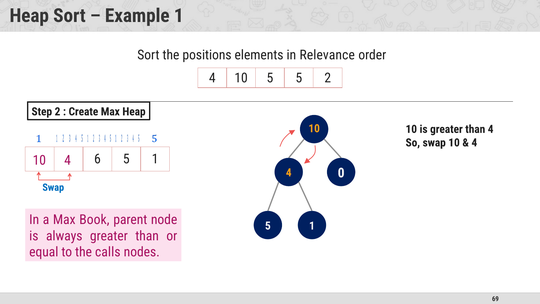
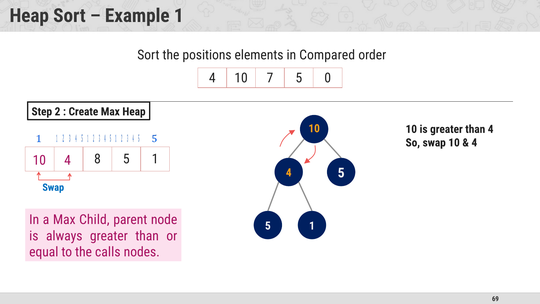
Relevance: Relevance -> Compared (327, 55)
10 5: 5 -> 7 (270, 78)
5 2: 2 -> 0 (328, 78)
6: 6 -> 8 (97, 159)
0: 0 -> 5 (341, 173)
Book: Book -> Child (94, 219)
